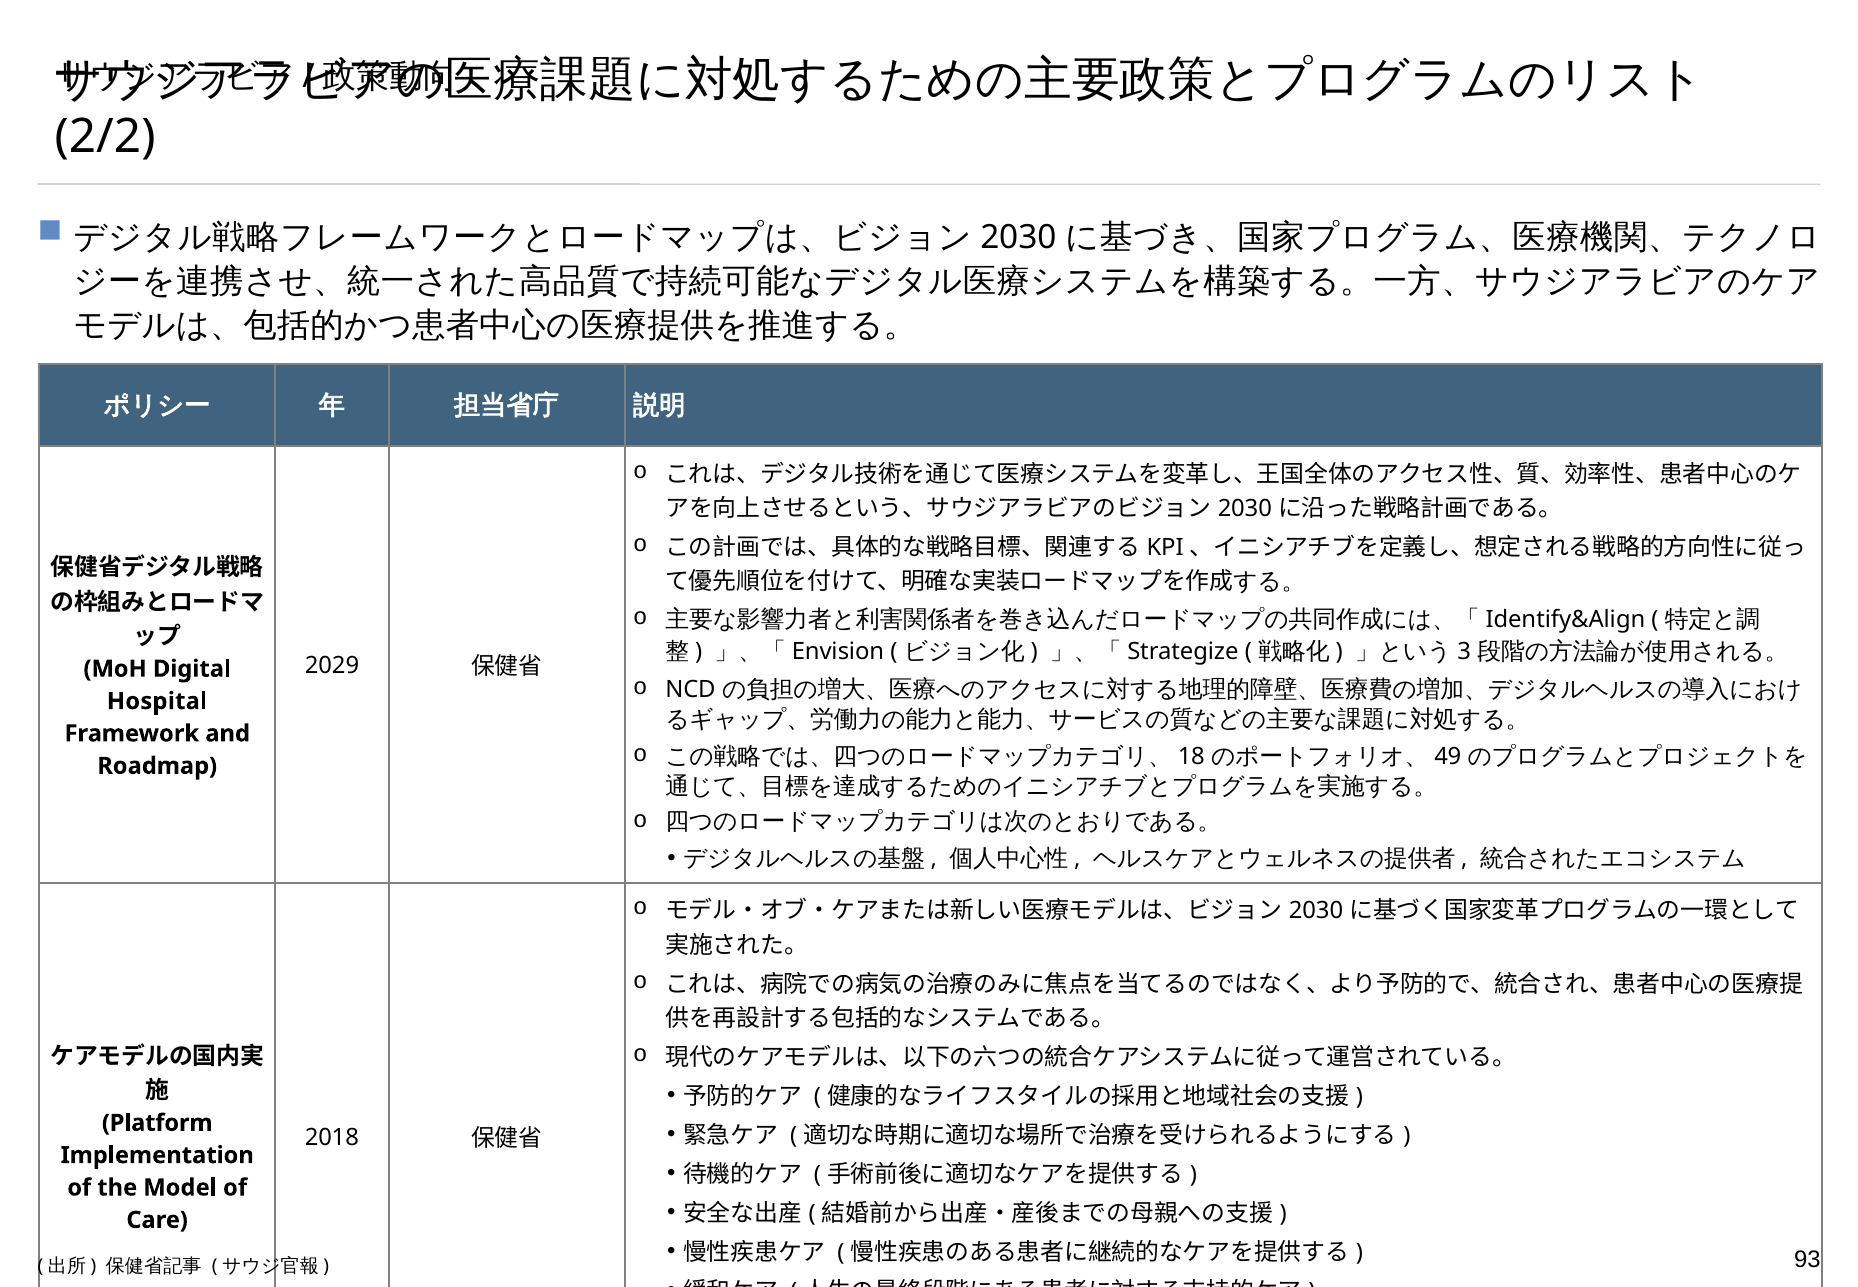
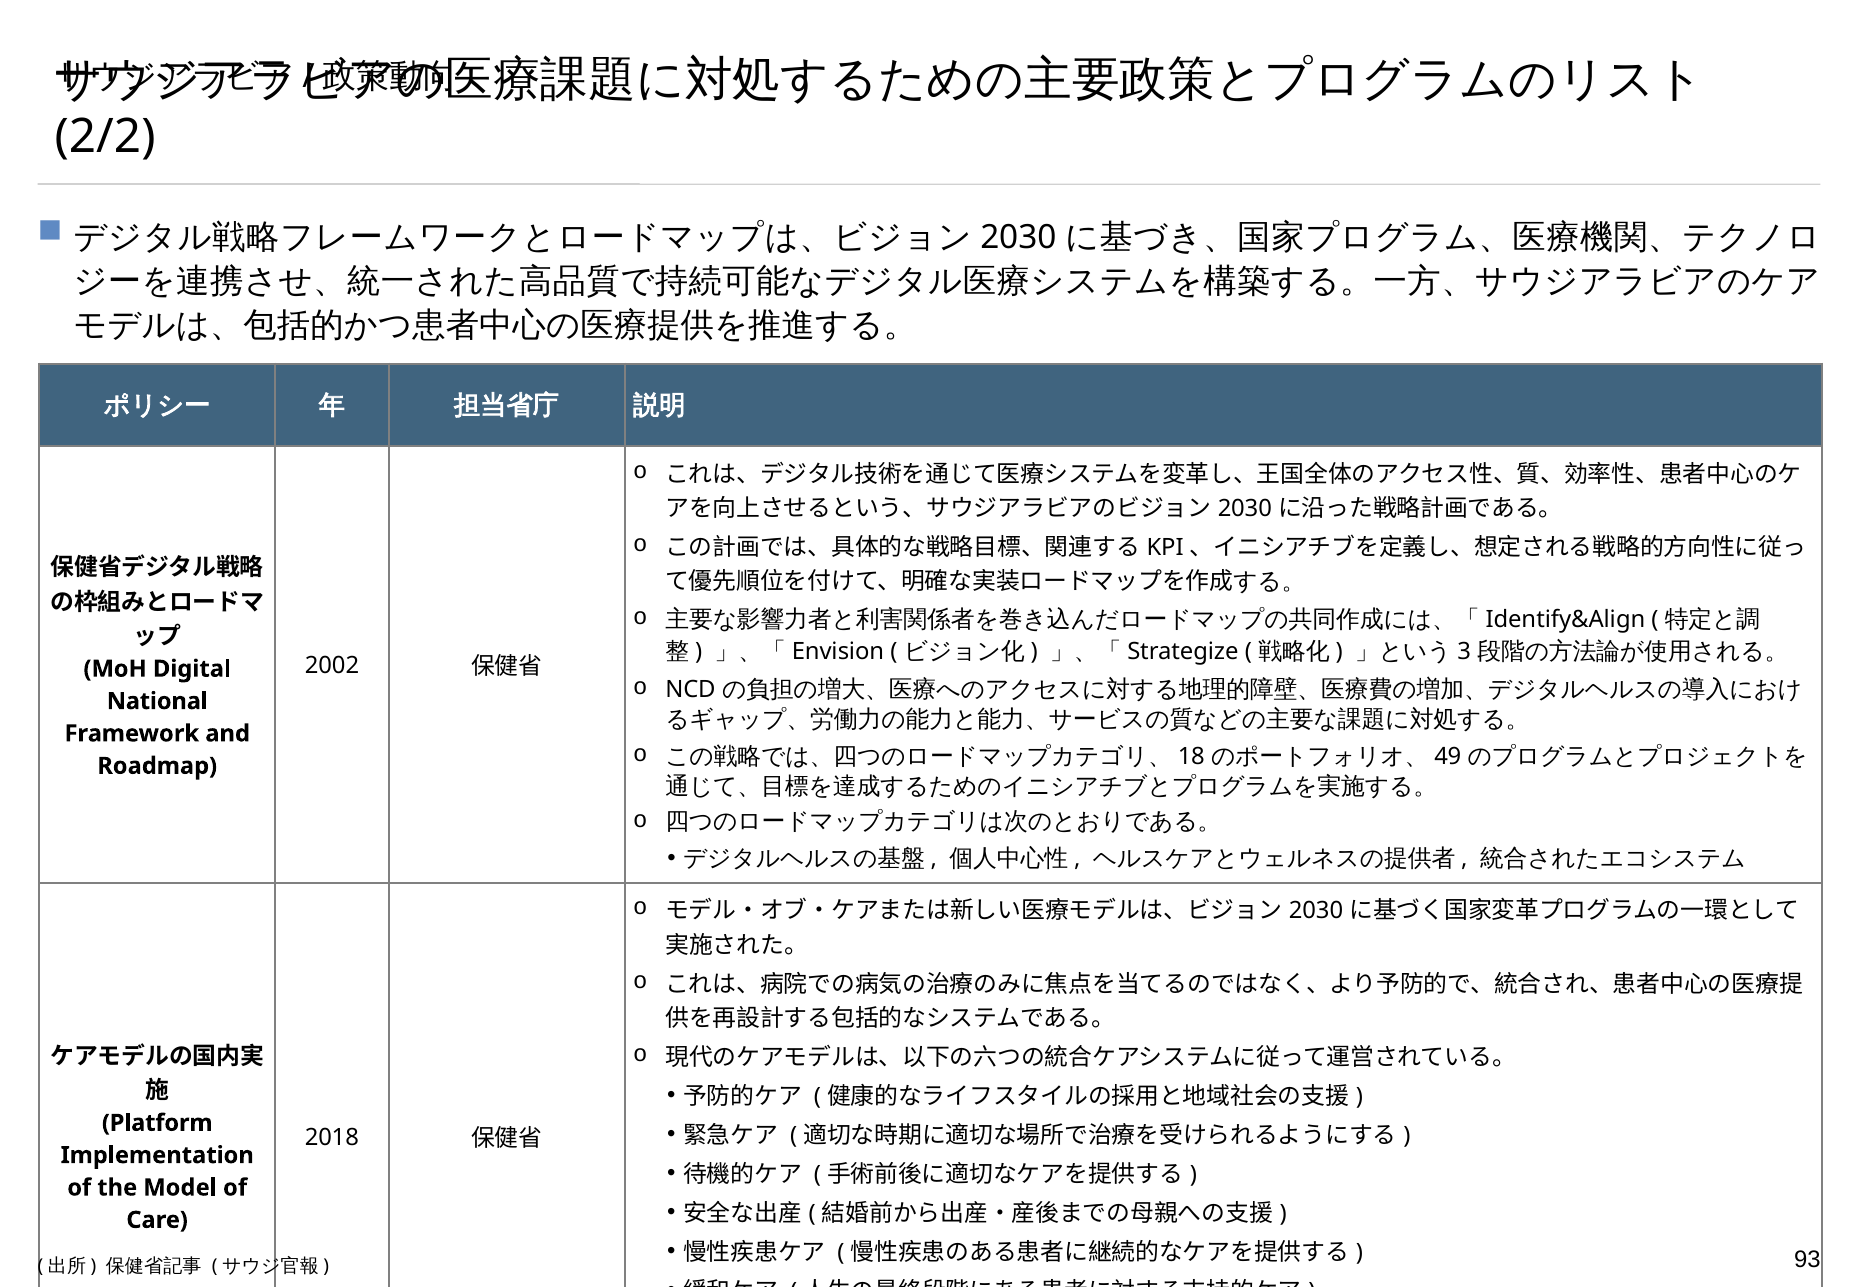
2029: 2029 -> 2002 (332, 666)
Hospital: Hospital -> National (157, 701)
